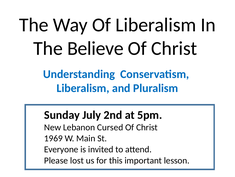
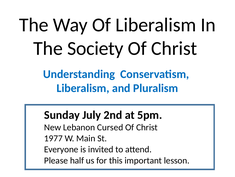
Believe: Believe -> Society (95, 48)
1969: 1969 -> 1977 (53, 138)
lost: lost -> half (77, 160)
